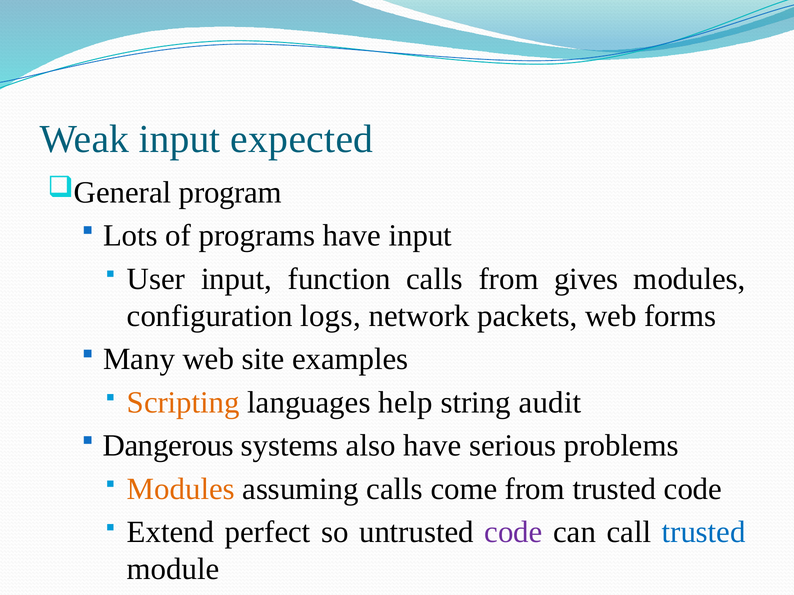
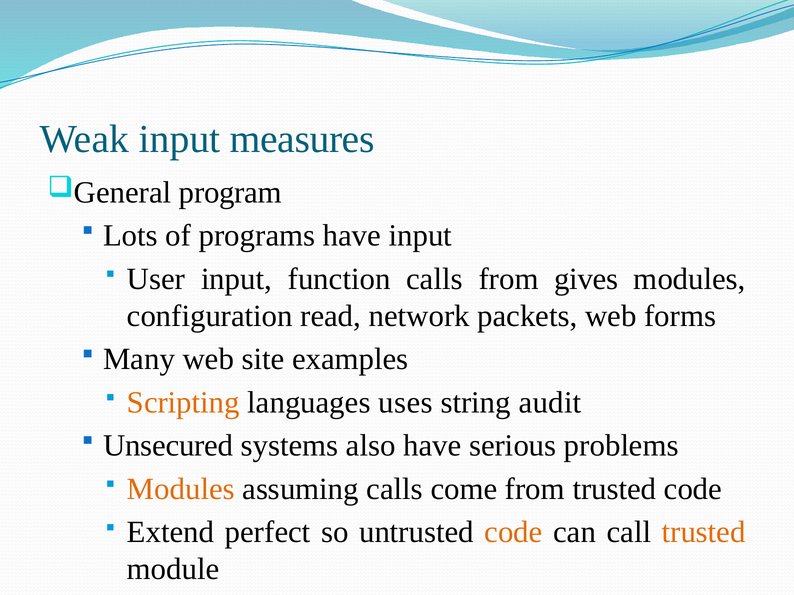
expected: expected -> measures (302, 139)
logs: logs -> read (331, 316)
help: help -> uses (405, 403)
Dangerous: Dangerous -> Unsecured (168, 446)
code colour: purple -> orange (513, 533)
trusted colour: blue -> orange (704, 533)
